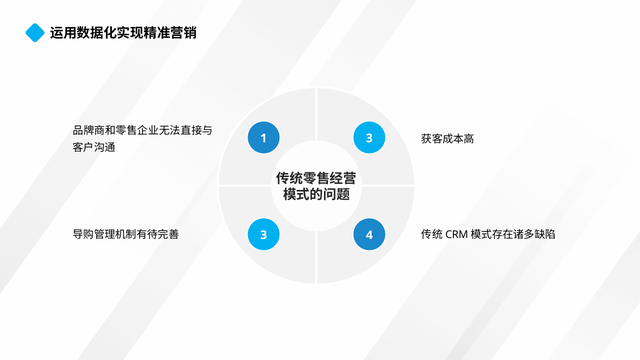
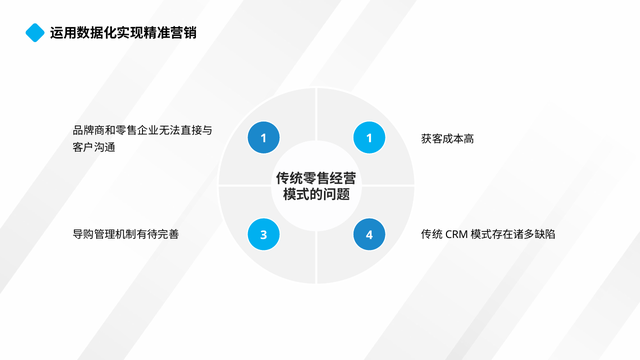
1 3: 3 -> 1 (369, 138)
